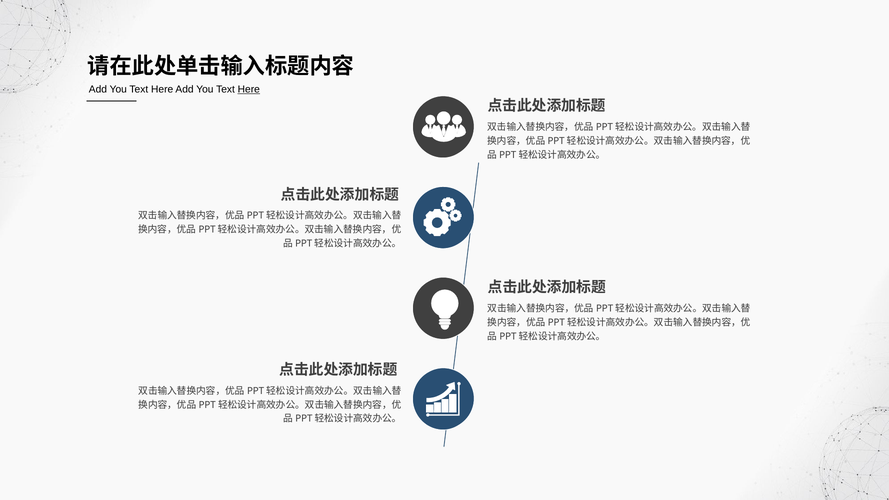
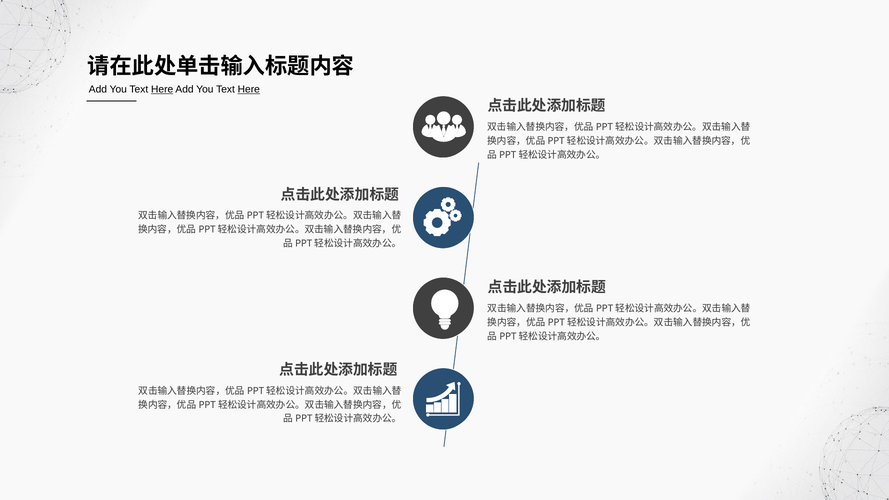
Here underline: none -> present (162, 89)
